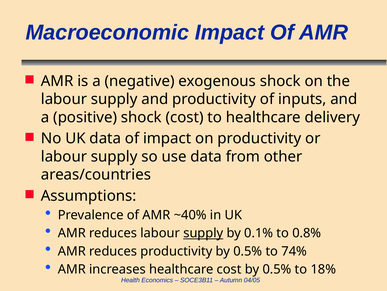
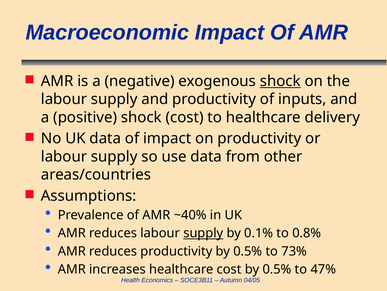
shock underline: none -> present (280, 81)
74%: 74% -> 73% (294, 251)
18%: 18% -> 47% (323, 269)
